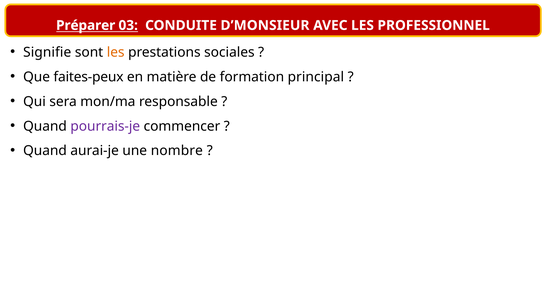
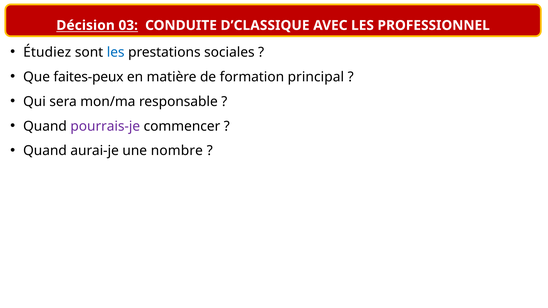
Préparer: Préparer -> Décision (86, 25)
D’MONSIEUR: D’MONSIEUR -> D’CLASSIQUE (265, 25)
Signifie: Signifie -> Étudiez (47, 52)
les colour: orange -> blue (116, 52)
